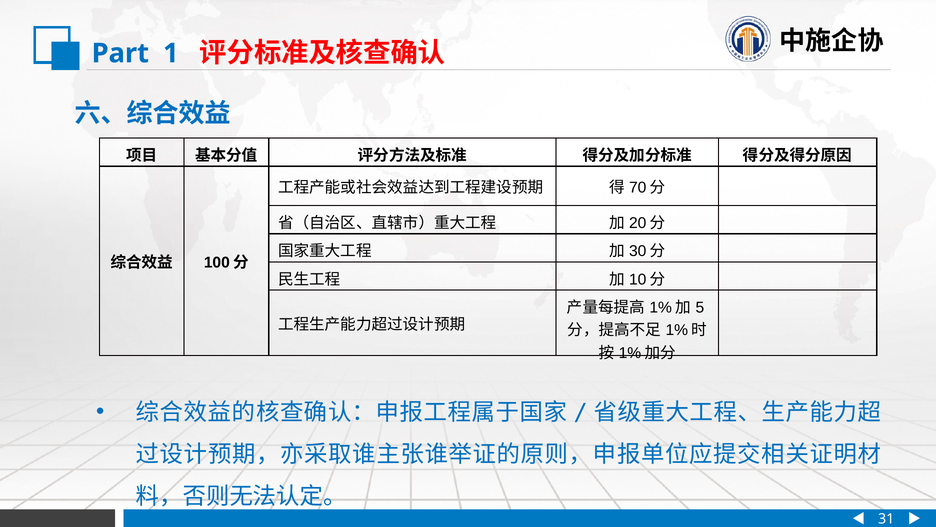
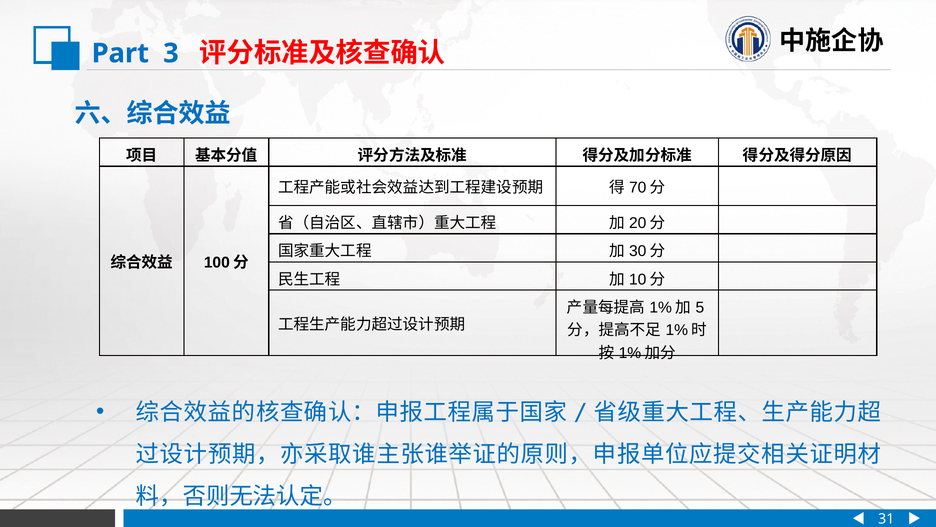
1: 1 -> 3 (171, 53)
